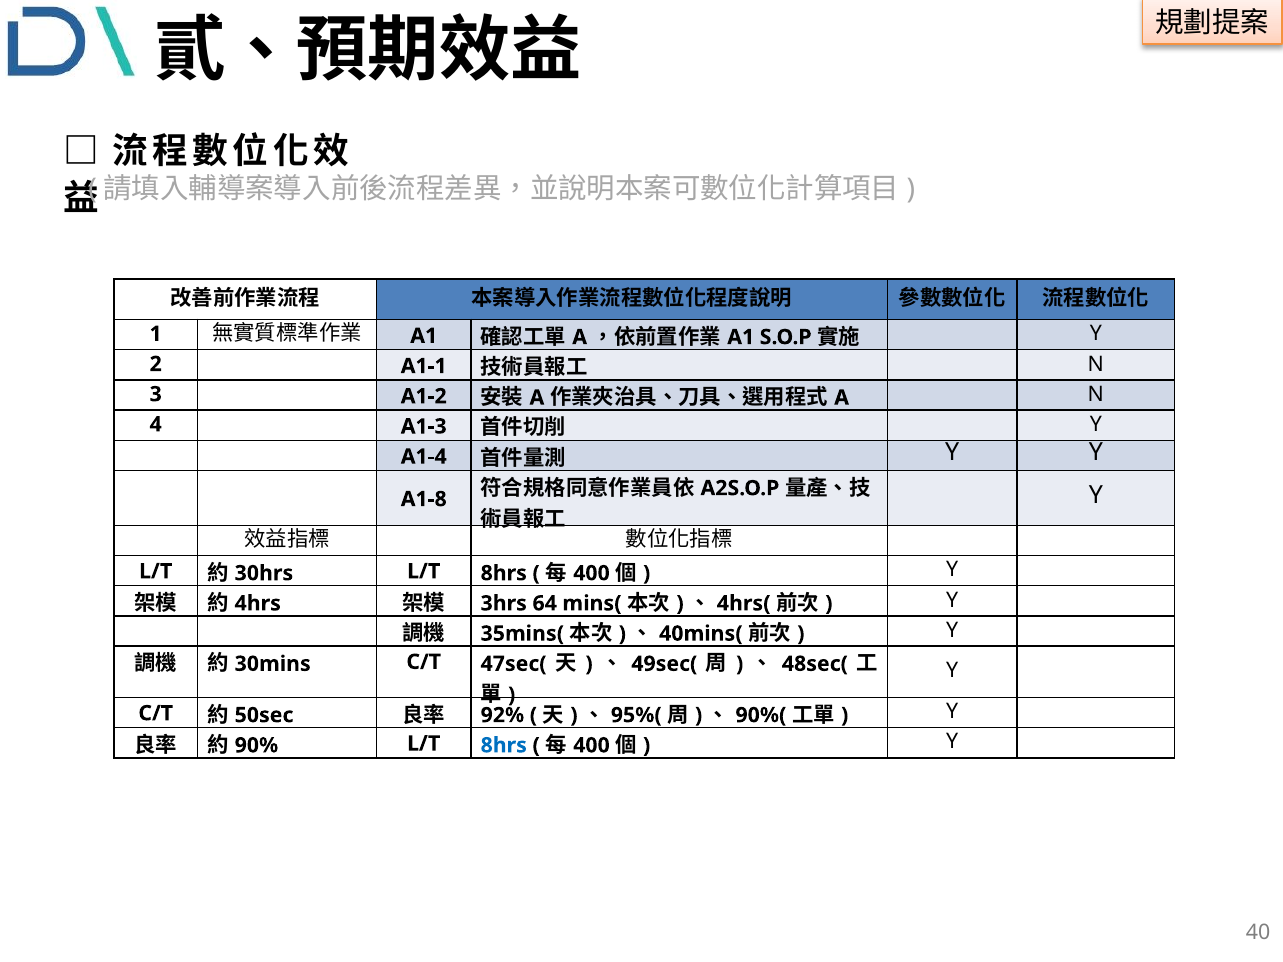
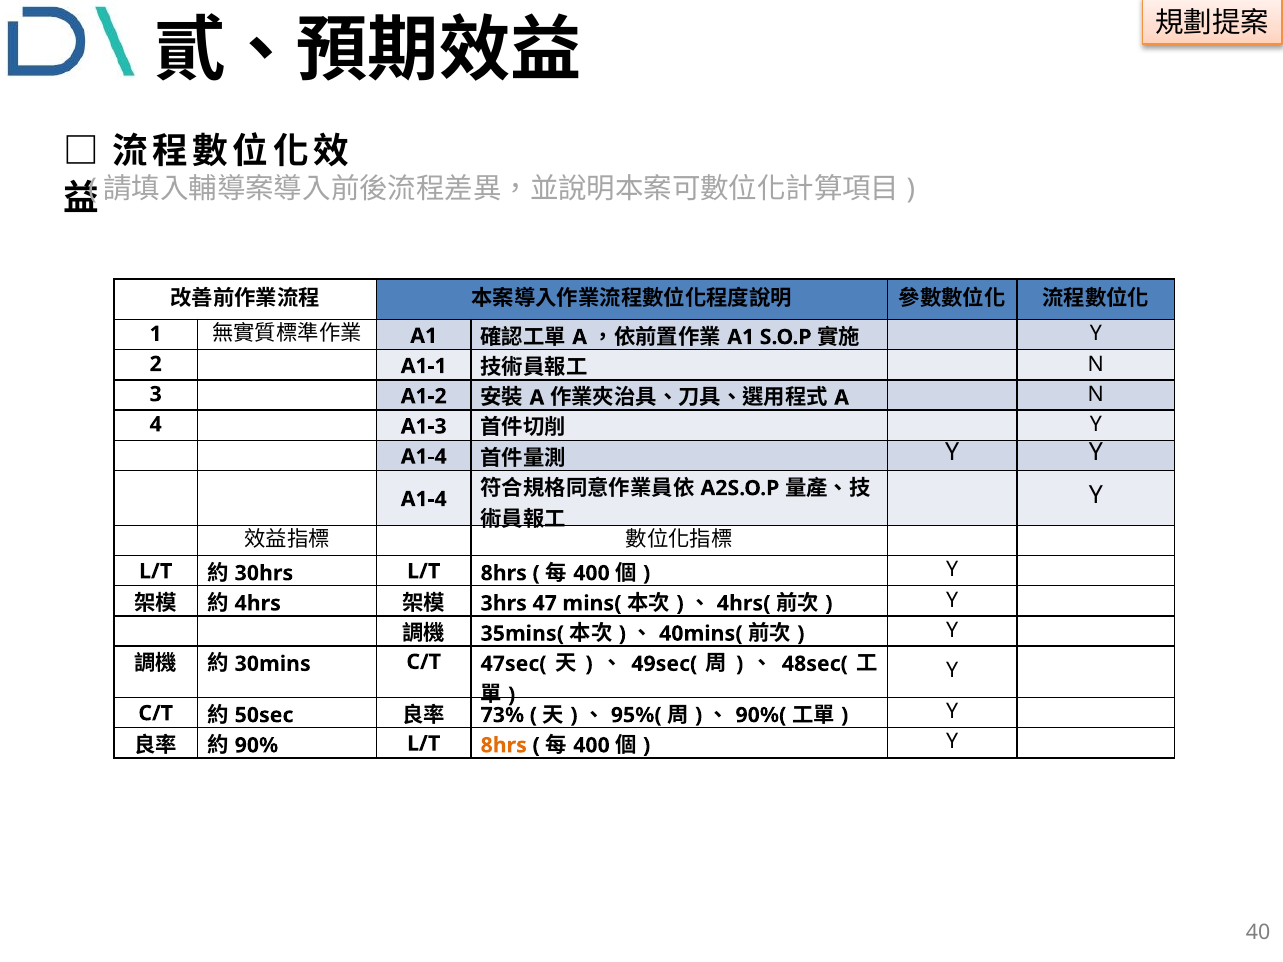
A1-8: A1-8 -> A1-4 (424, 499)
64: 64 -> 47 (545, 604)
92%: 92% -> 73% (502, 715)
8hrs colour: blue -> orange (504, 746)
